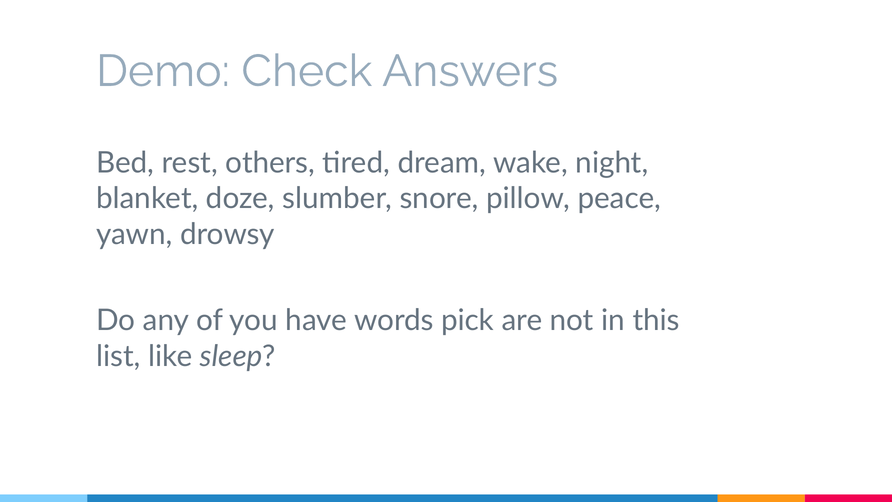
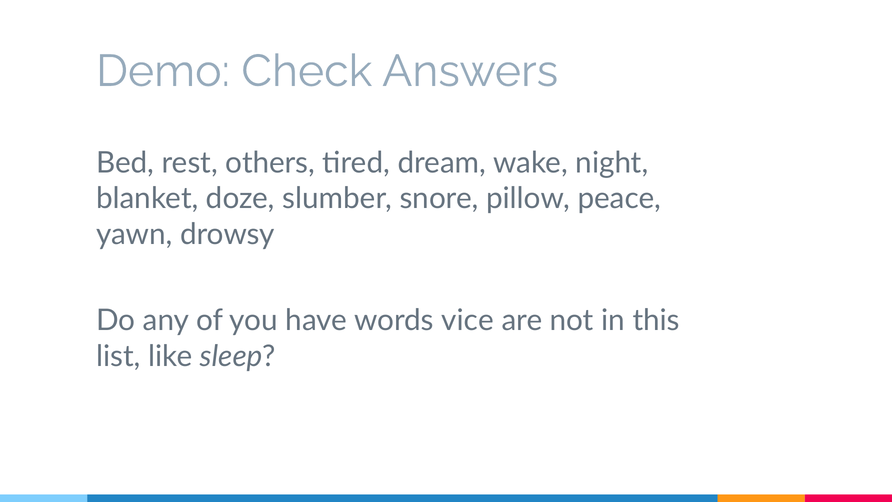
pick: pick -> vice (468, 320)
